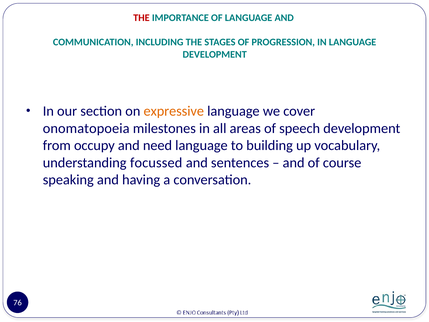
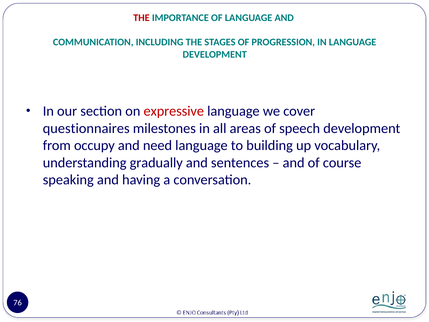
expressive colour: orange -> red (174, 111)
onomatopoeia: onomatopoeia -> questionnaires (86, 128)
focussed: focussed -> gradually (156, 163)
